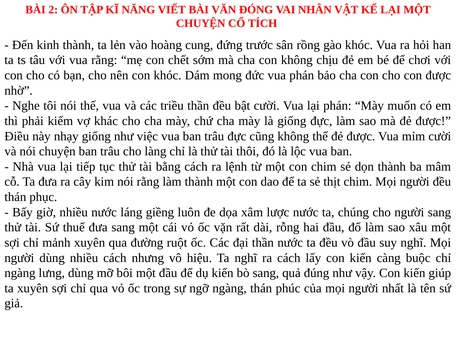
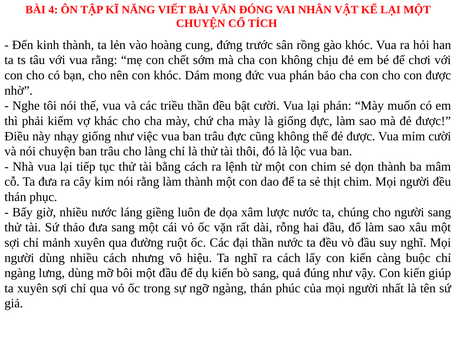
2: 2 -> 4 (53, 10)
thuế: thuế -> thảo (74, 227)
